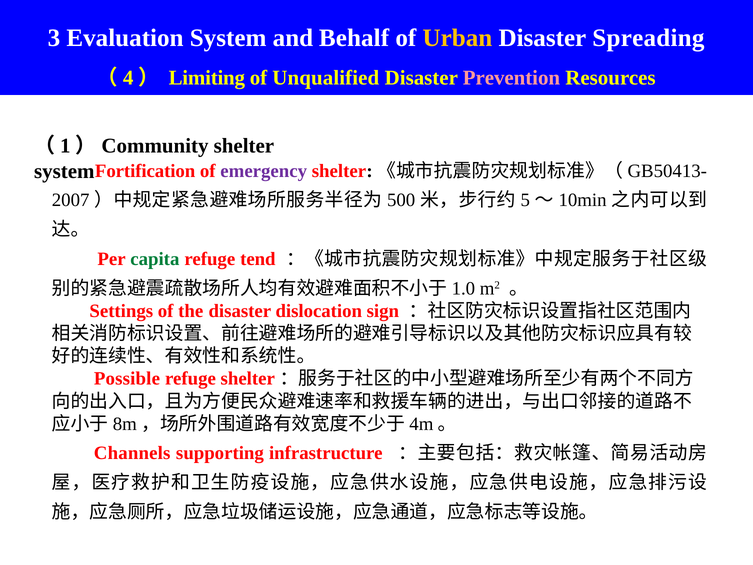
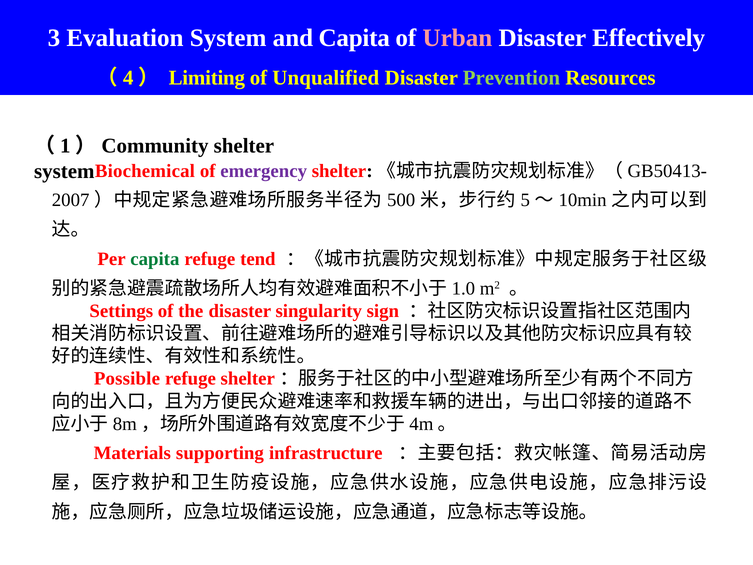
and Behalf: Behalf -> Capita (354, 38)
Urban colour: yellow -> pink (457, 38)
Spreading: Spreading -> Effectively (649, 38)
Prevention colour: pink -> light green (511, 78)
Fortification: Fortification -> Biochemical (145, 171)
dislocation: dislocation -> singularity (319, 311)
Channels: Channels -> Materials (132, 453)
